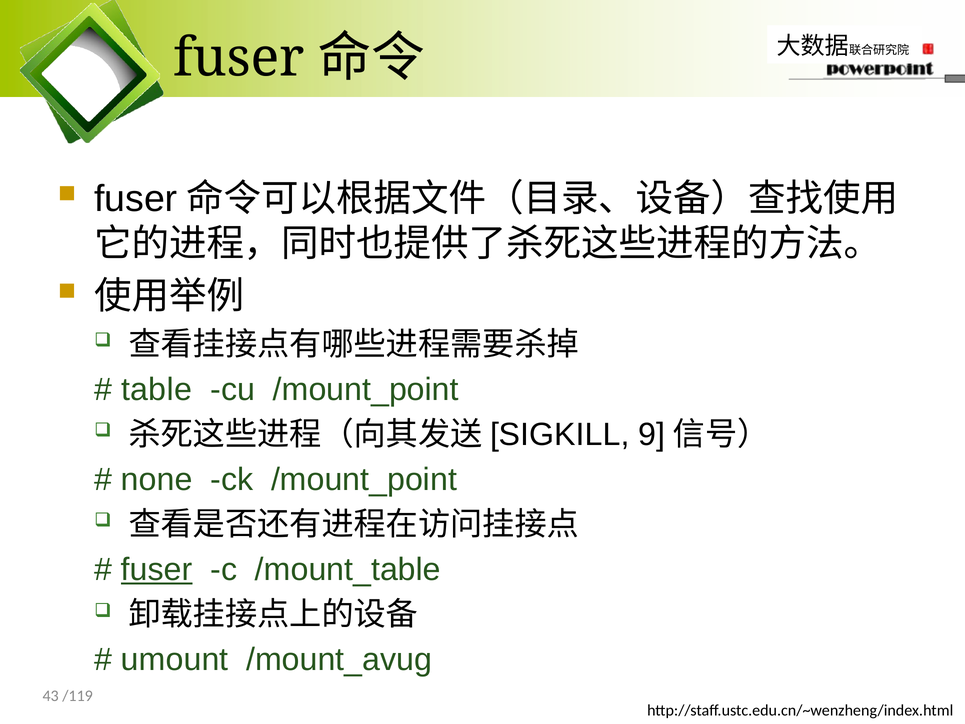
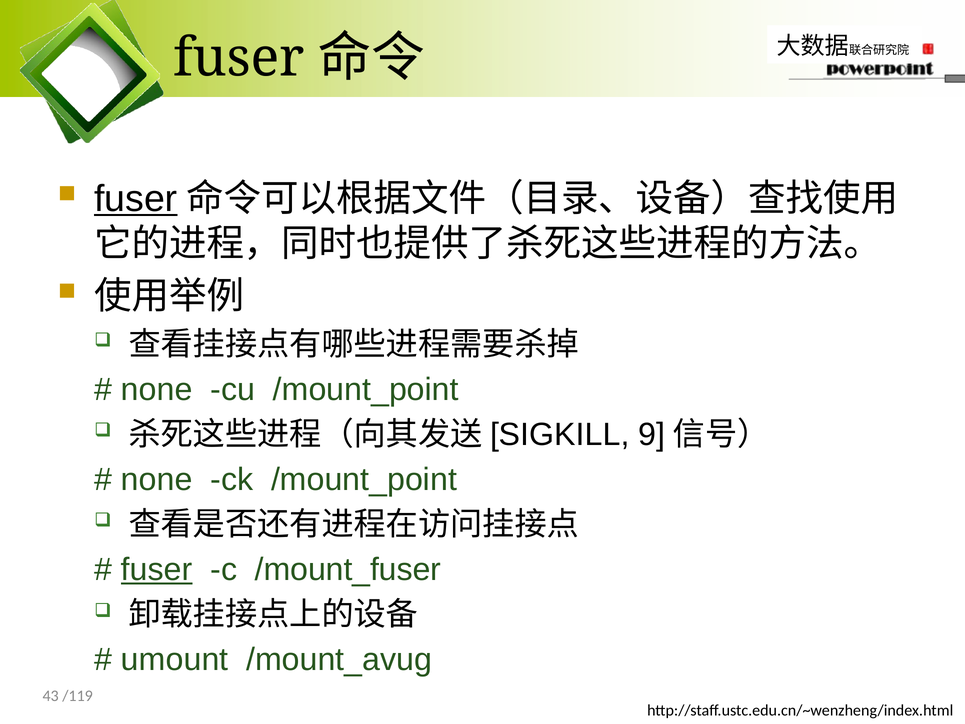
fuser underline: none -> present (136, 199)
table: table -> none (157, 389)
/mount_table: /mount_table -> /mount_fuser (348, 569)
